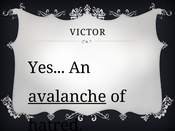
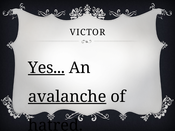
Yes underline: none -> present (46, 68)
